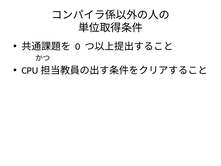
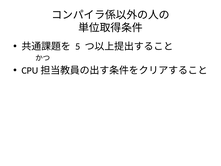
0: 0 -> 5 (78, 46)
